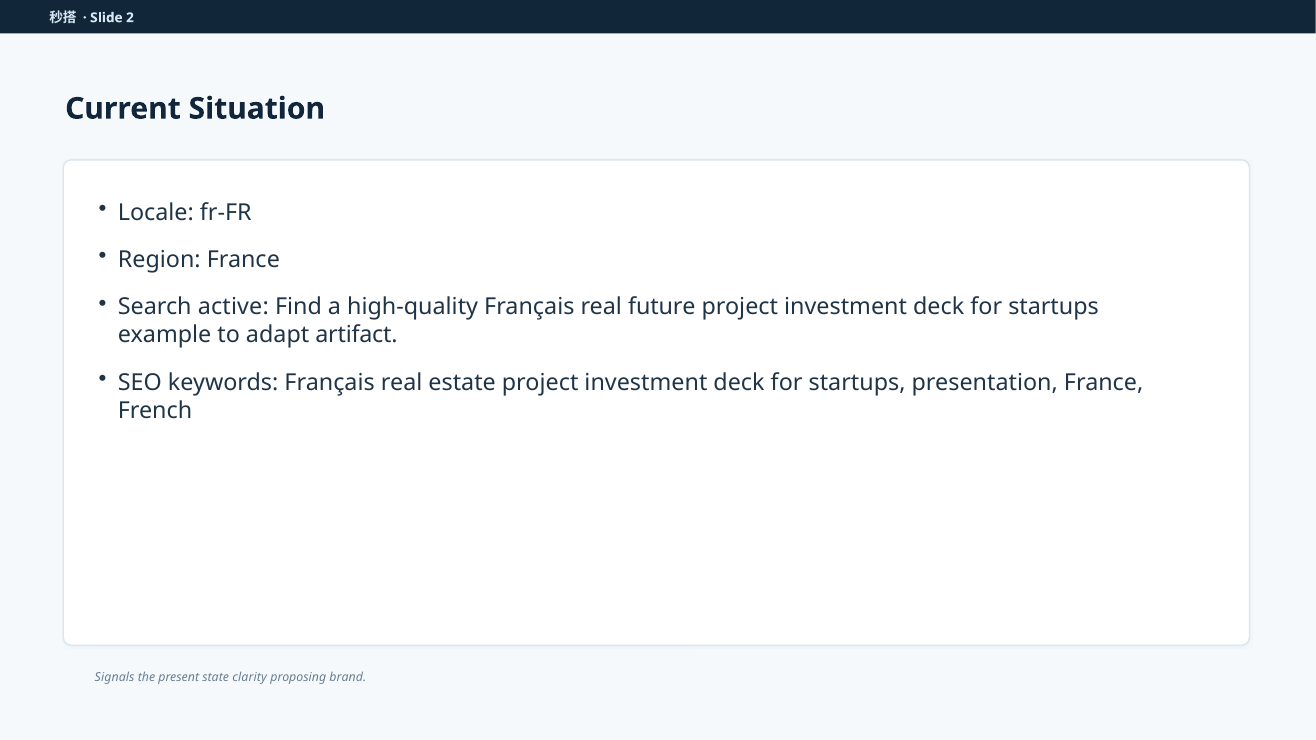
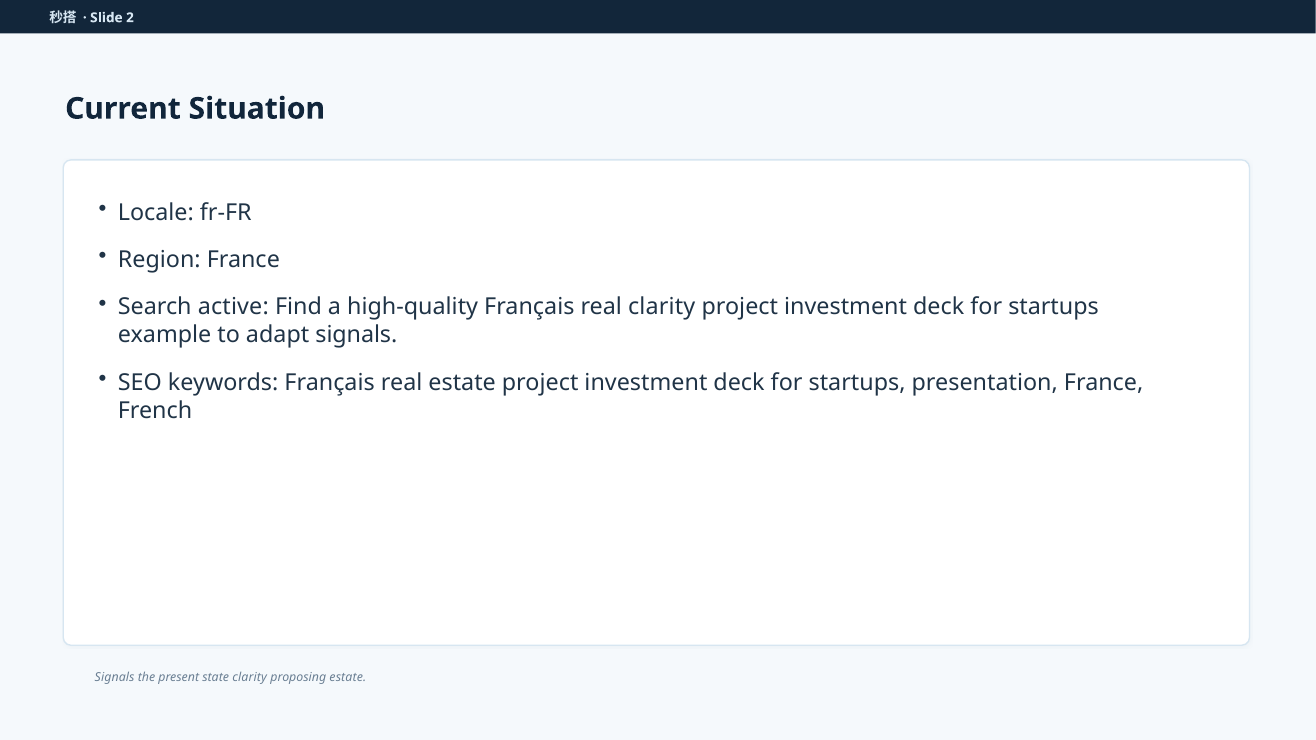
real future: future -> clarity (662, 307)
adapt artifact: artifact -> signals (356, 335)
proposing brand: brand -> estate (348, 678)
